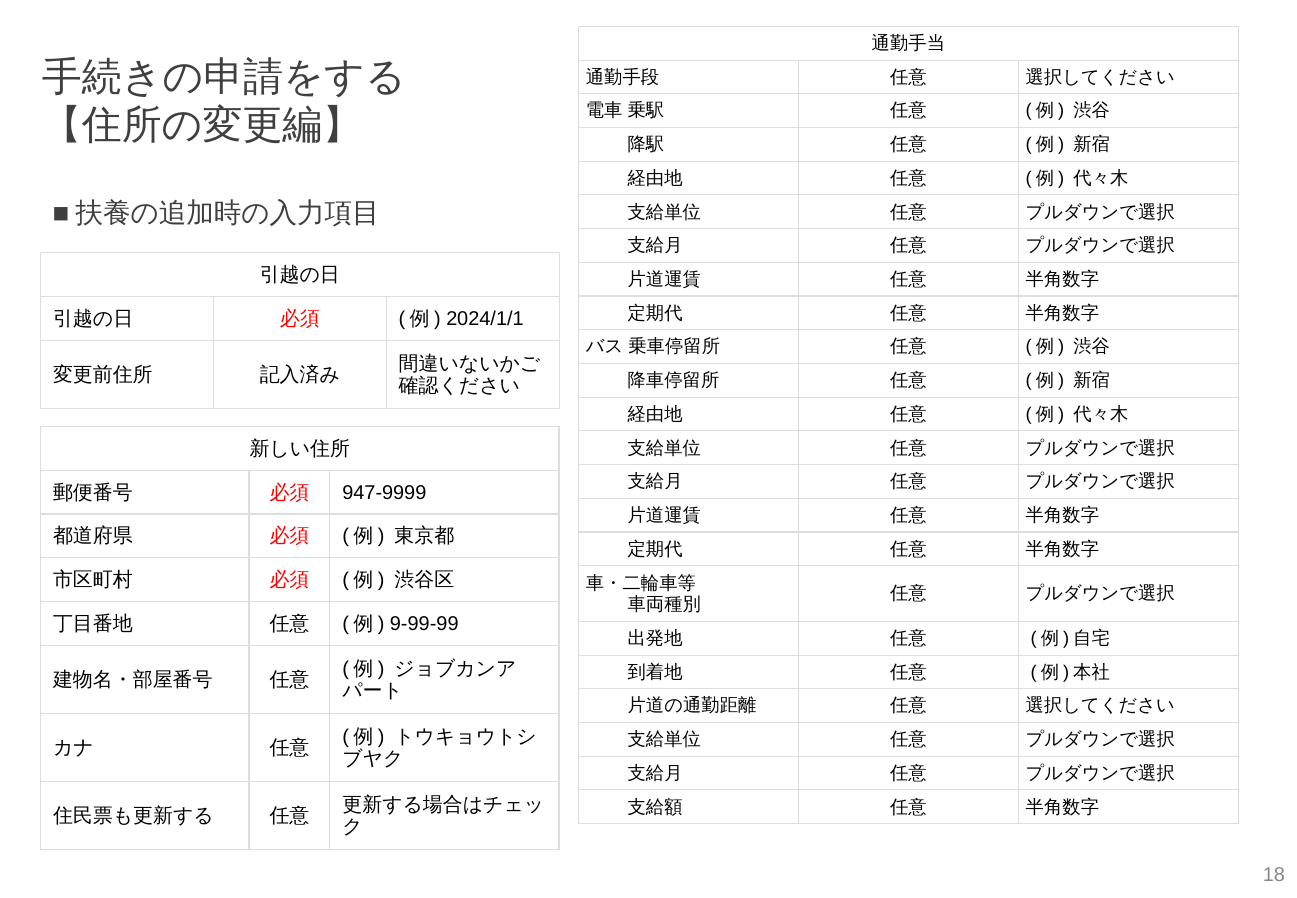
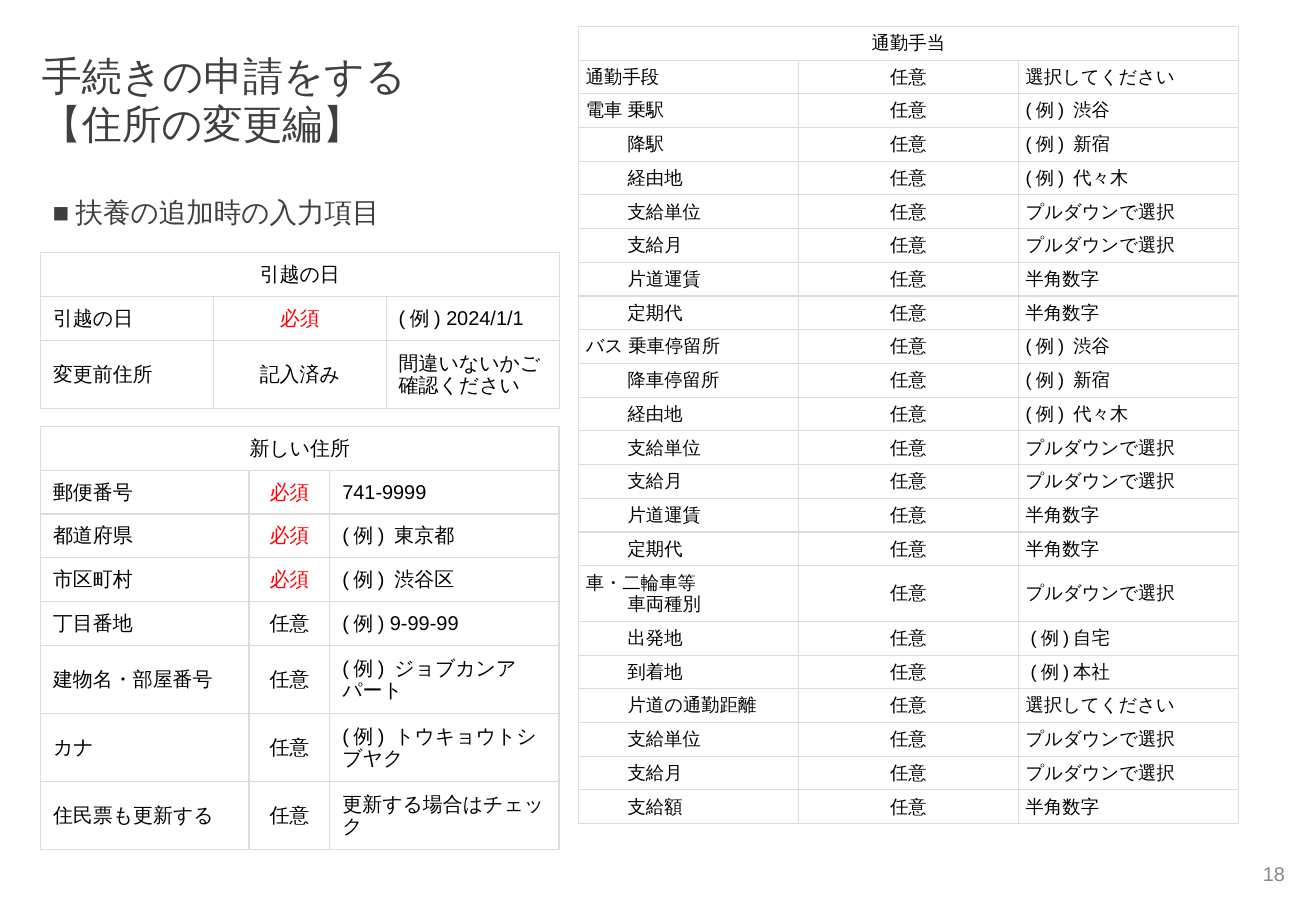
947-9999: 947-9999 -> 741-9999 (384, 492)
